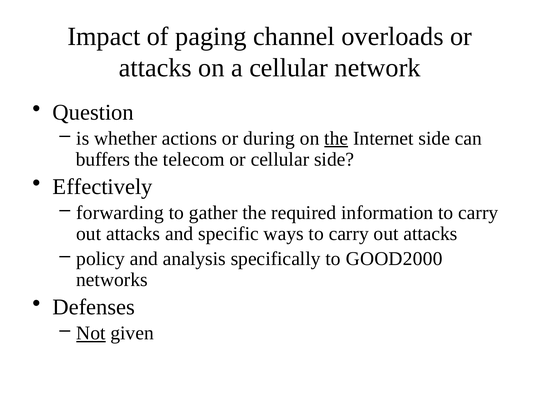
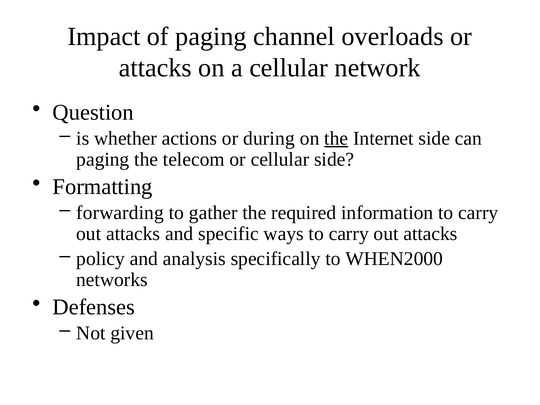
buffers: buffers -> paging (103, 159)
Effectively: Effectively -> Formatting (103, 187)
GOOD2000: GOOD2000 -> WHEN2000 (394, 259)
Not underline: present -> none (91, 333)
